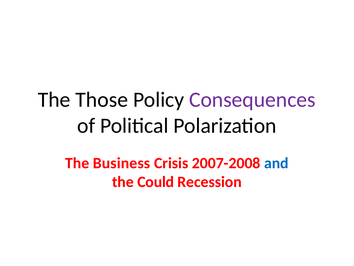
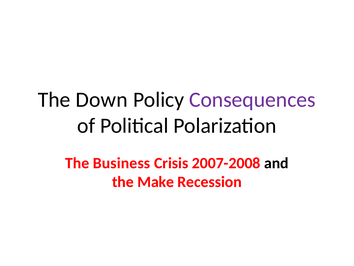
Those: Those -> Down (102, 99)
and colour: blue -> black (276, 163)
Could: Could -> Make (156, 182)
